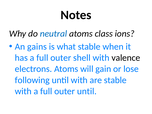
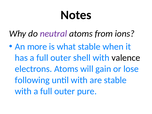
neutral colour: blue -> purple (53, 34)
class: class -> from (104, 34)
gains: gains -> more (37, 47)
outer until: until -> pure (87, 91)
